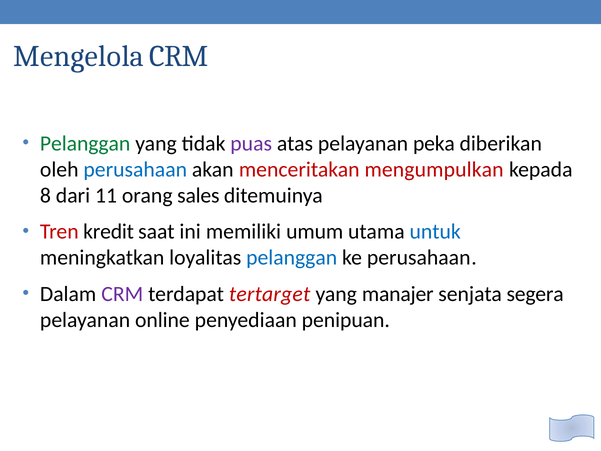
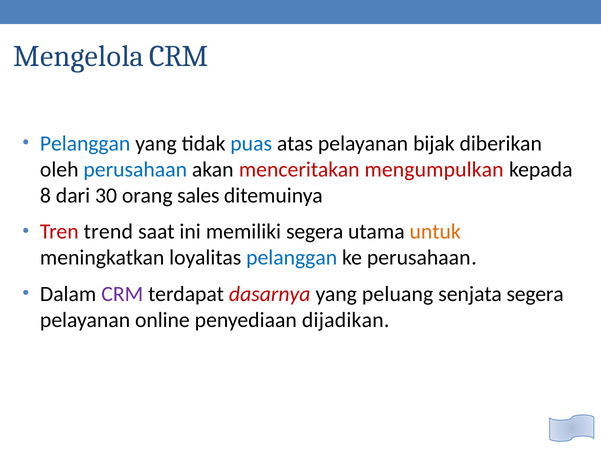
Pelanggan colour: green -> blue (85, 144)
puas colour: purple -> blue (251, 144)
peka: peka -> bijak (434, 144)
11: 11 -> 30 (106, 196)
kredit: kredit -> trend (108, 232)
memiliki umum: umum -> segera (315, 232)
untuk colour: blue -> orange (435, 232)
tertarget: tertarget -> dasarnya (270, 294)
manajer: manajer -> peluang (398, 294)
penipuan: penipuan -> dijadikan (346, 320)
